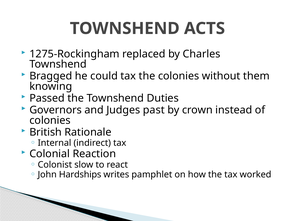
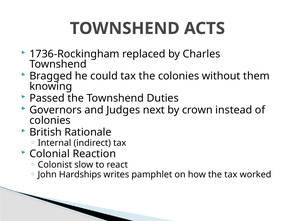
1275-Rockingham: 1275-Rockingham -> 1736-Rockingham (75, 54)
past: past -> next (154, 110)
